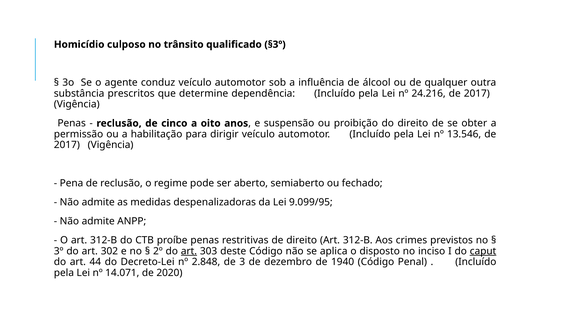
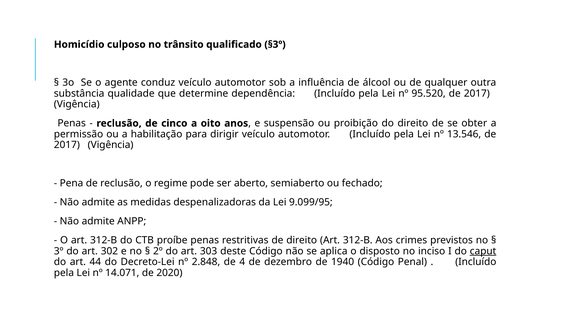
prescritos: prescritos -> qualidade (131, 94)
24.216: 24.216 -> 95.520 (429, 94)
art underline: present -> none (189, 251)
3: 3 -> 4 (242, 262)
